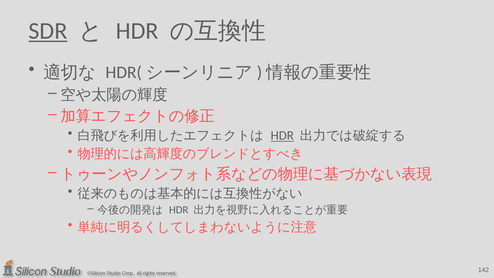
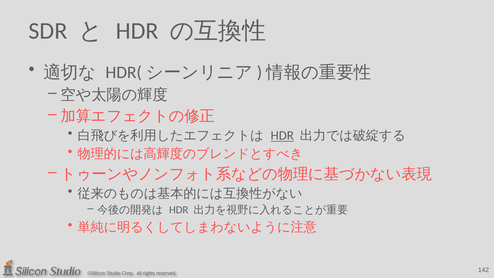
SDR underline: present -> none (48, 31)
